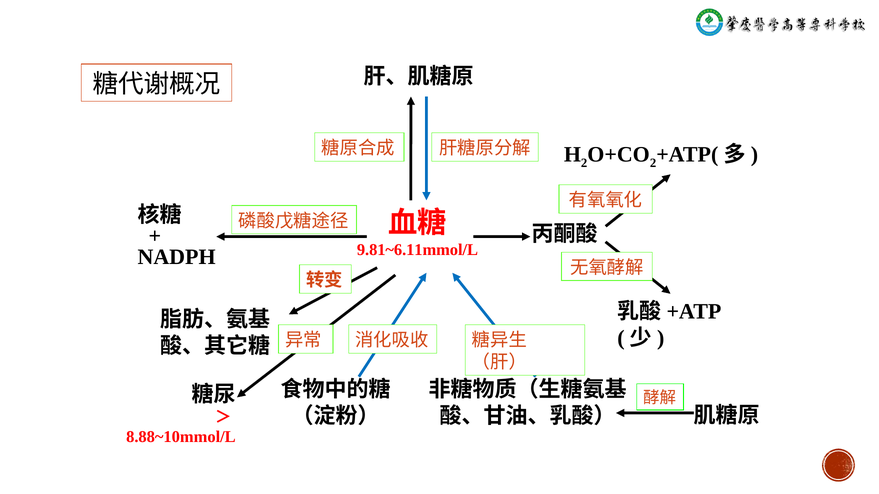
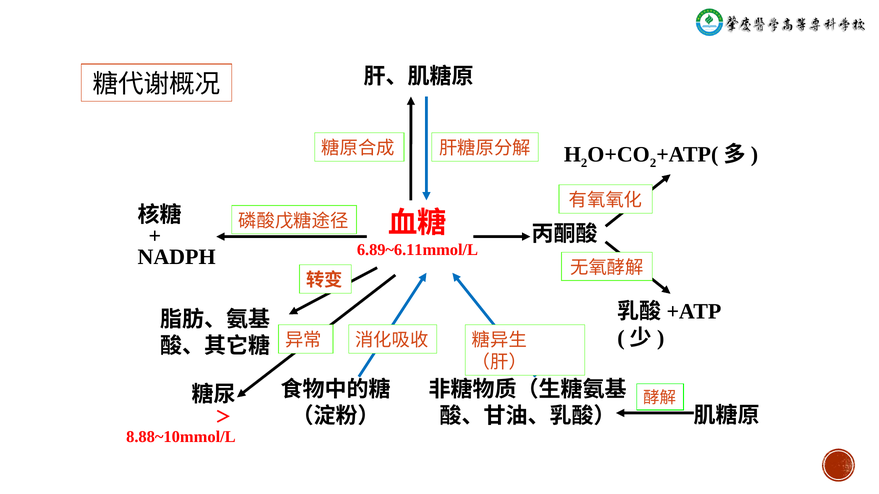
9.81~6.11mmol/L: 9.81~6.11mmol/L -> 6.89~6.11mmol/L (417, 250)
